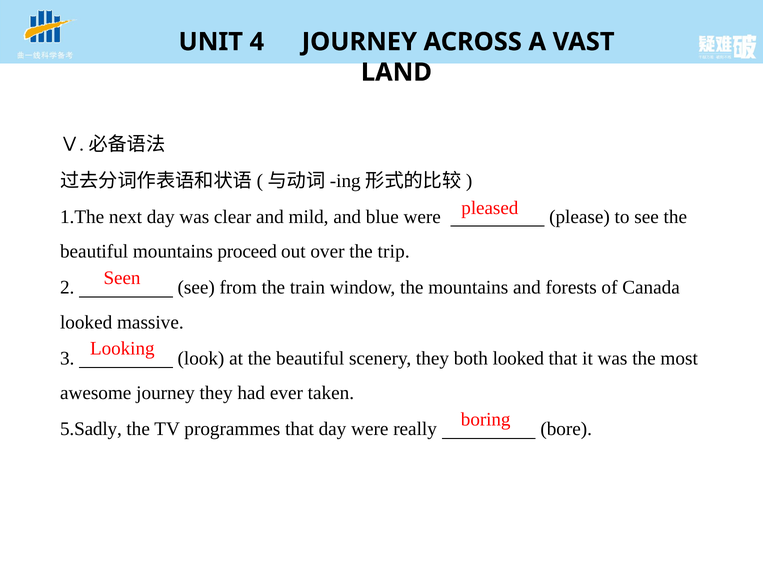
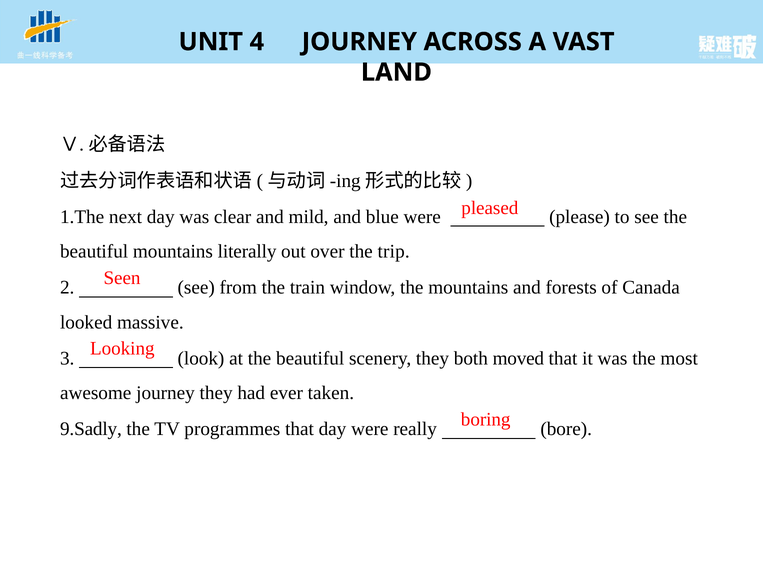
proceed: proceed -> literally (247, 251)
both looked: looked -> moved (518, 358)
5.Sadly: 5.Sadly -> 9.Sadly (91, 429)
